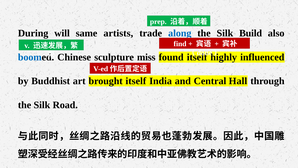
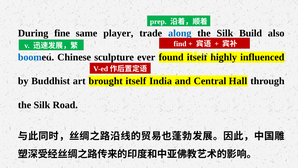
will: will -> fine (62, 33)
artists: artists -> player (118, 33)
miss: miss -> ever (146, 57)
